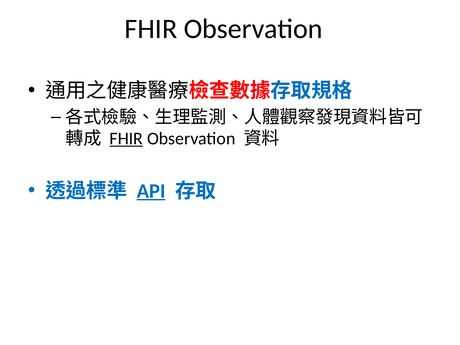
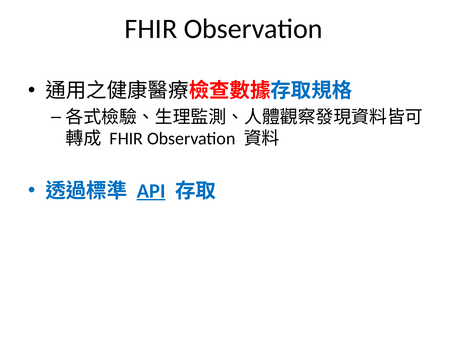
FHIR underline: present -> none (126, 139)
